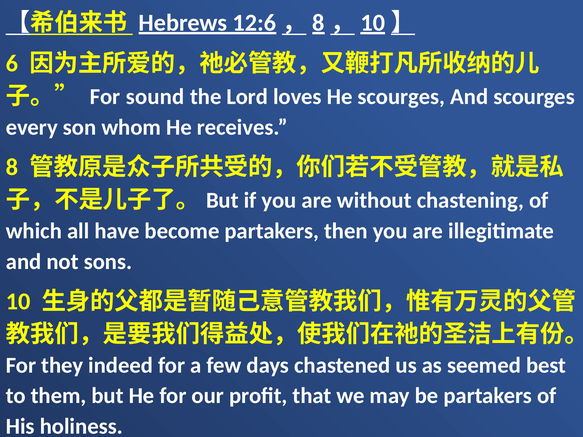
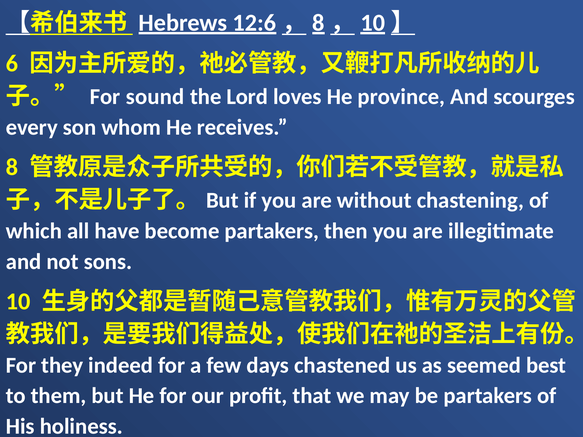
He scourges: scourges -> province (401, 97)
